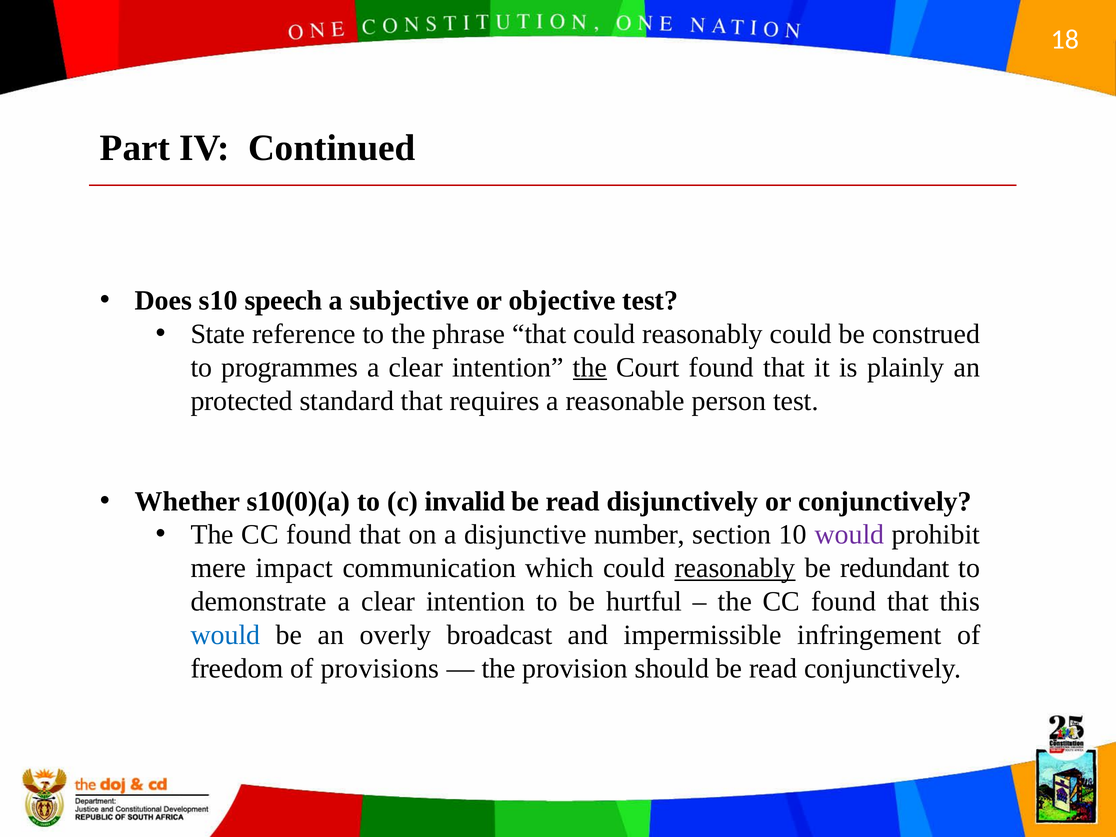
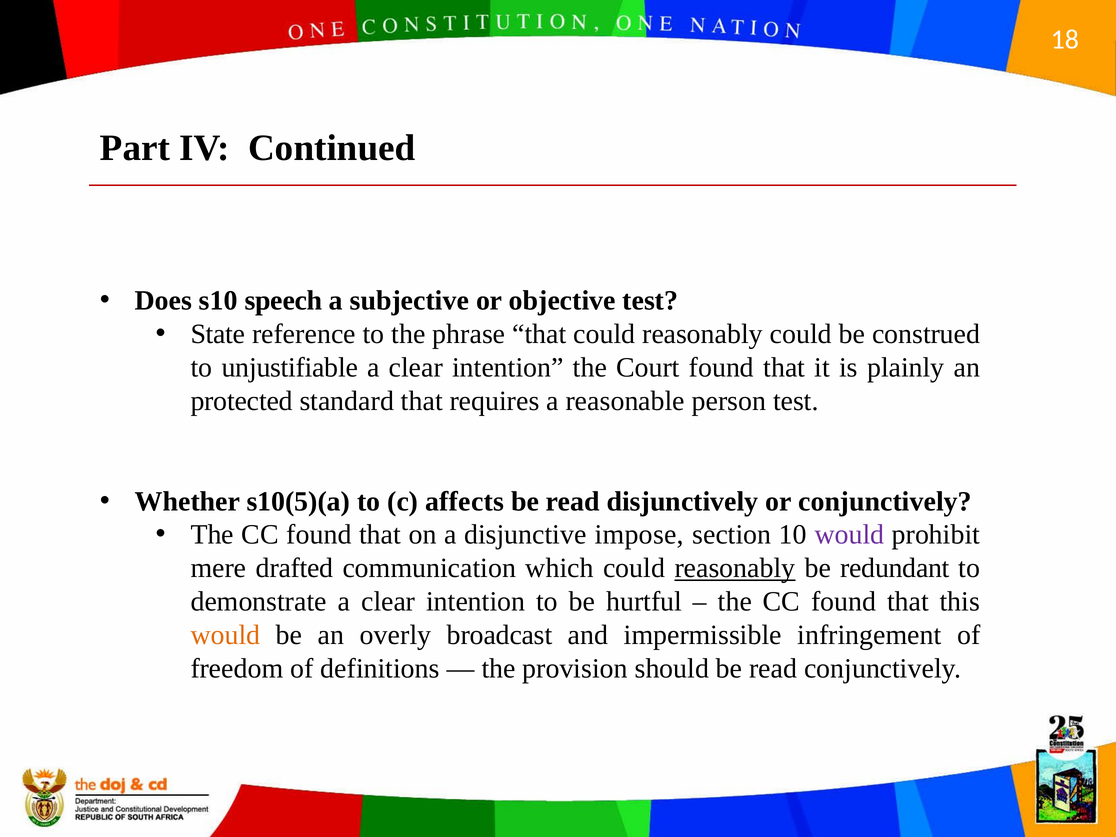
programmes: programmes -> unjustifiable (290, 367)
the underline: present -> none (590, 367)
s10(0)(a: s10(0)(a -> s10(5)(a (298, 501)
invalid: invalid -> affects (465, 501)
number: number -> impose (639, 535)
impact: impact -> drafted (295, 568)
would colour: blue -> orange (225, 635)
provisions: provisions -> definitions (380, 669)
